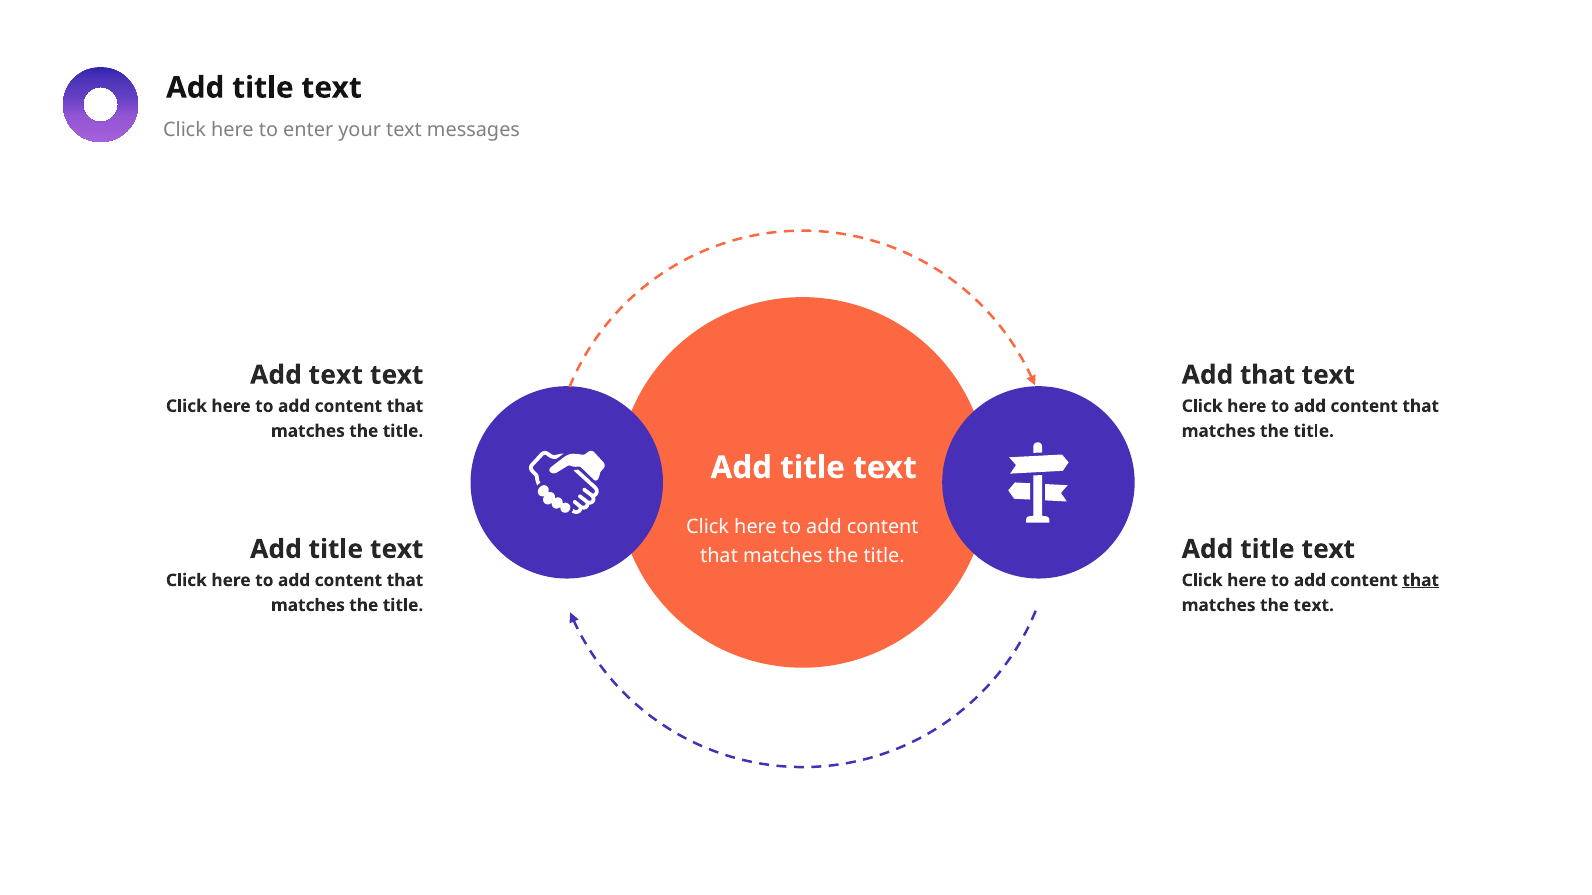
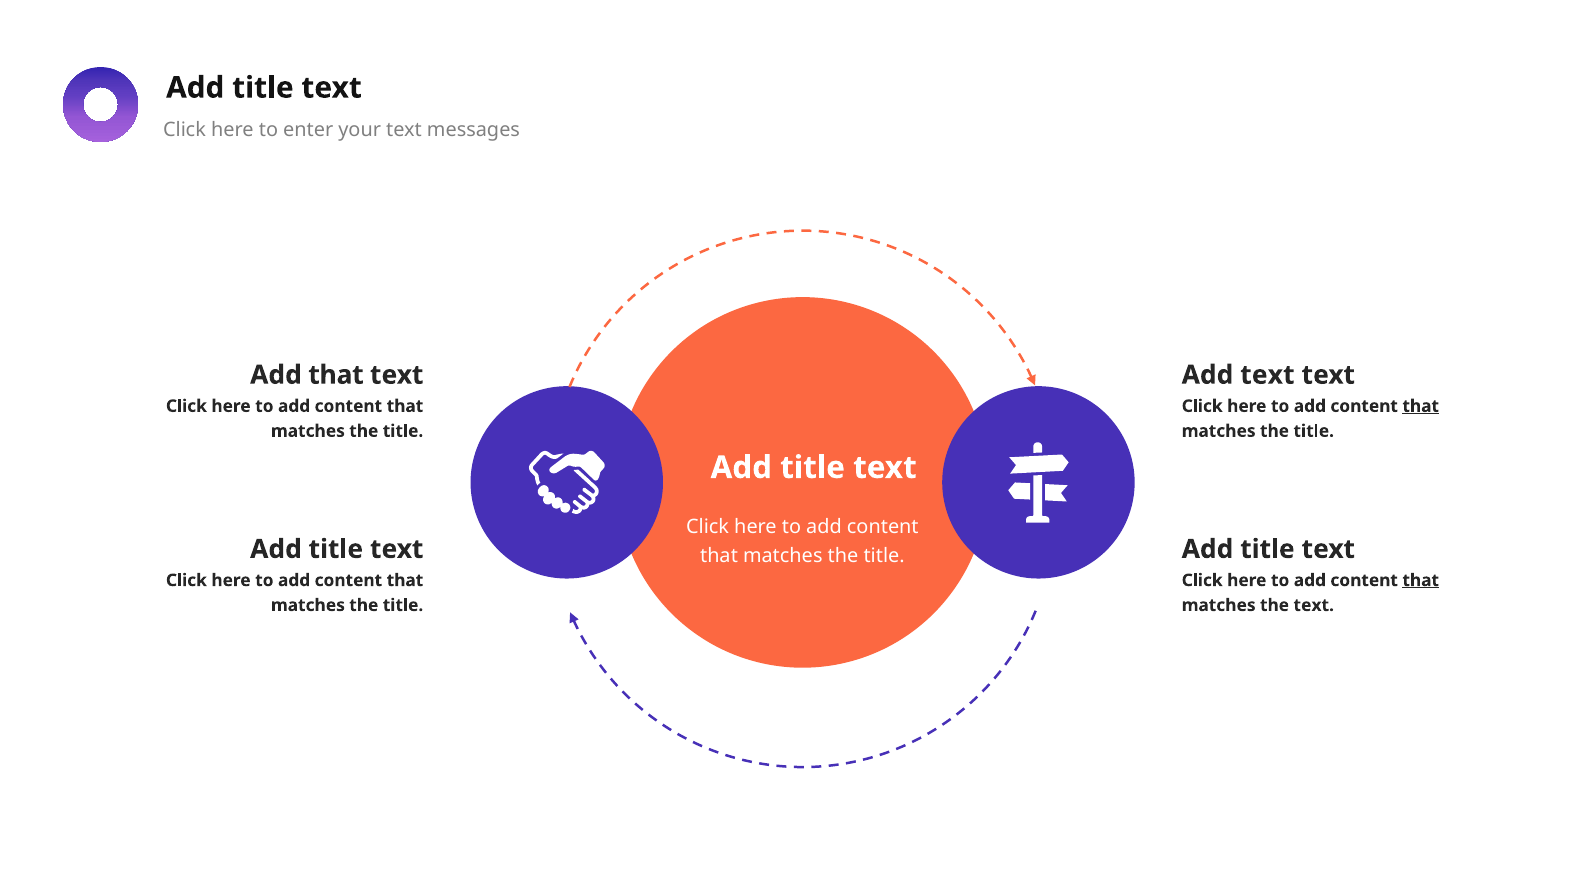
Add text: text -> that (336, 375)
Add that: that -> text (1267, 375)
that underline: none -> present (1421, 406)
